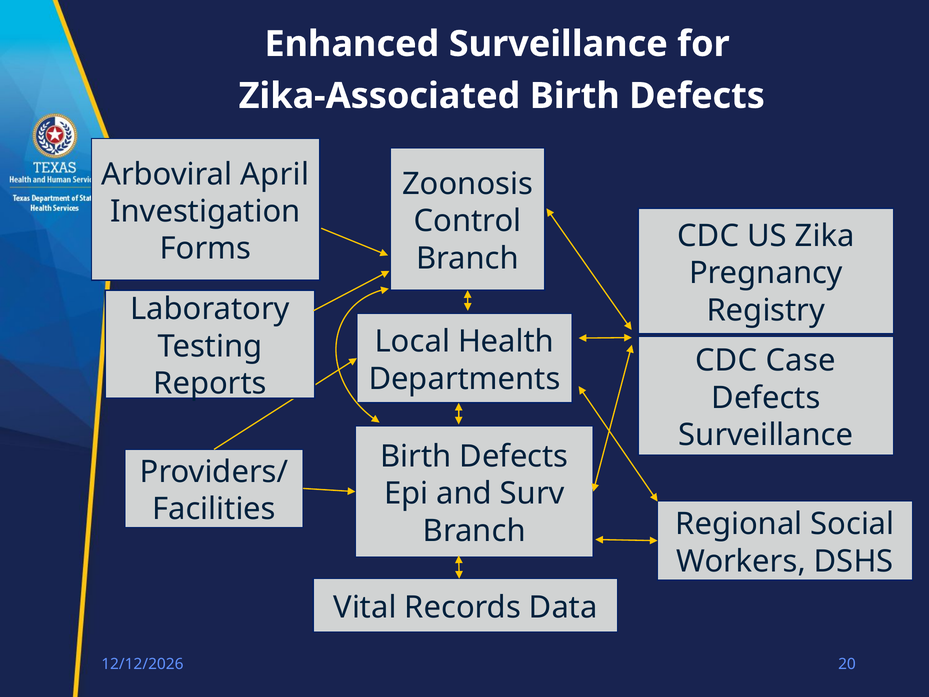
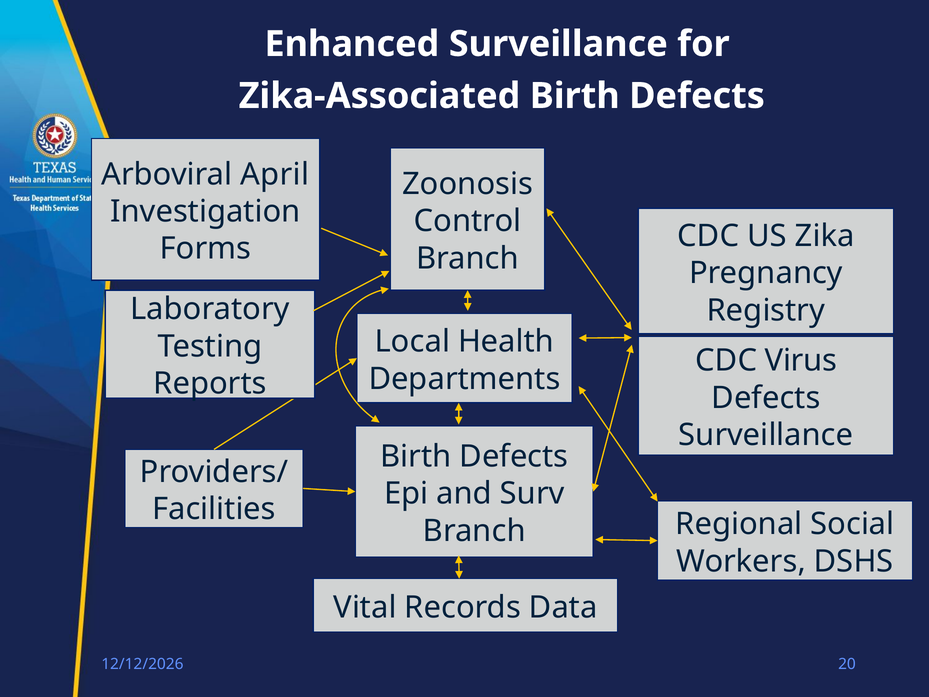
Case: Case -> Virus (801, 361)
